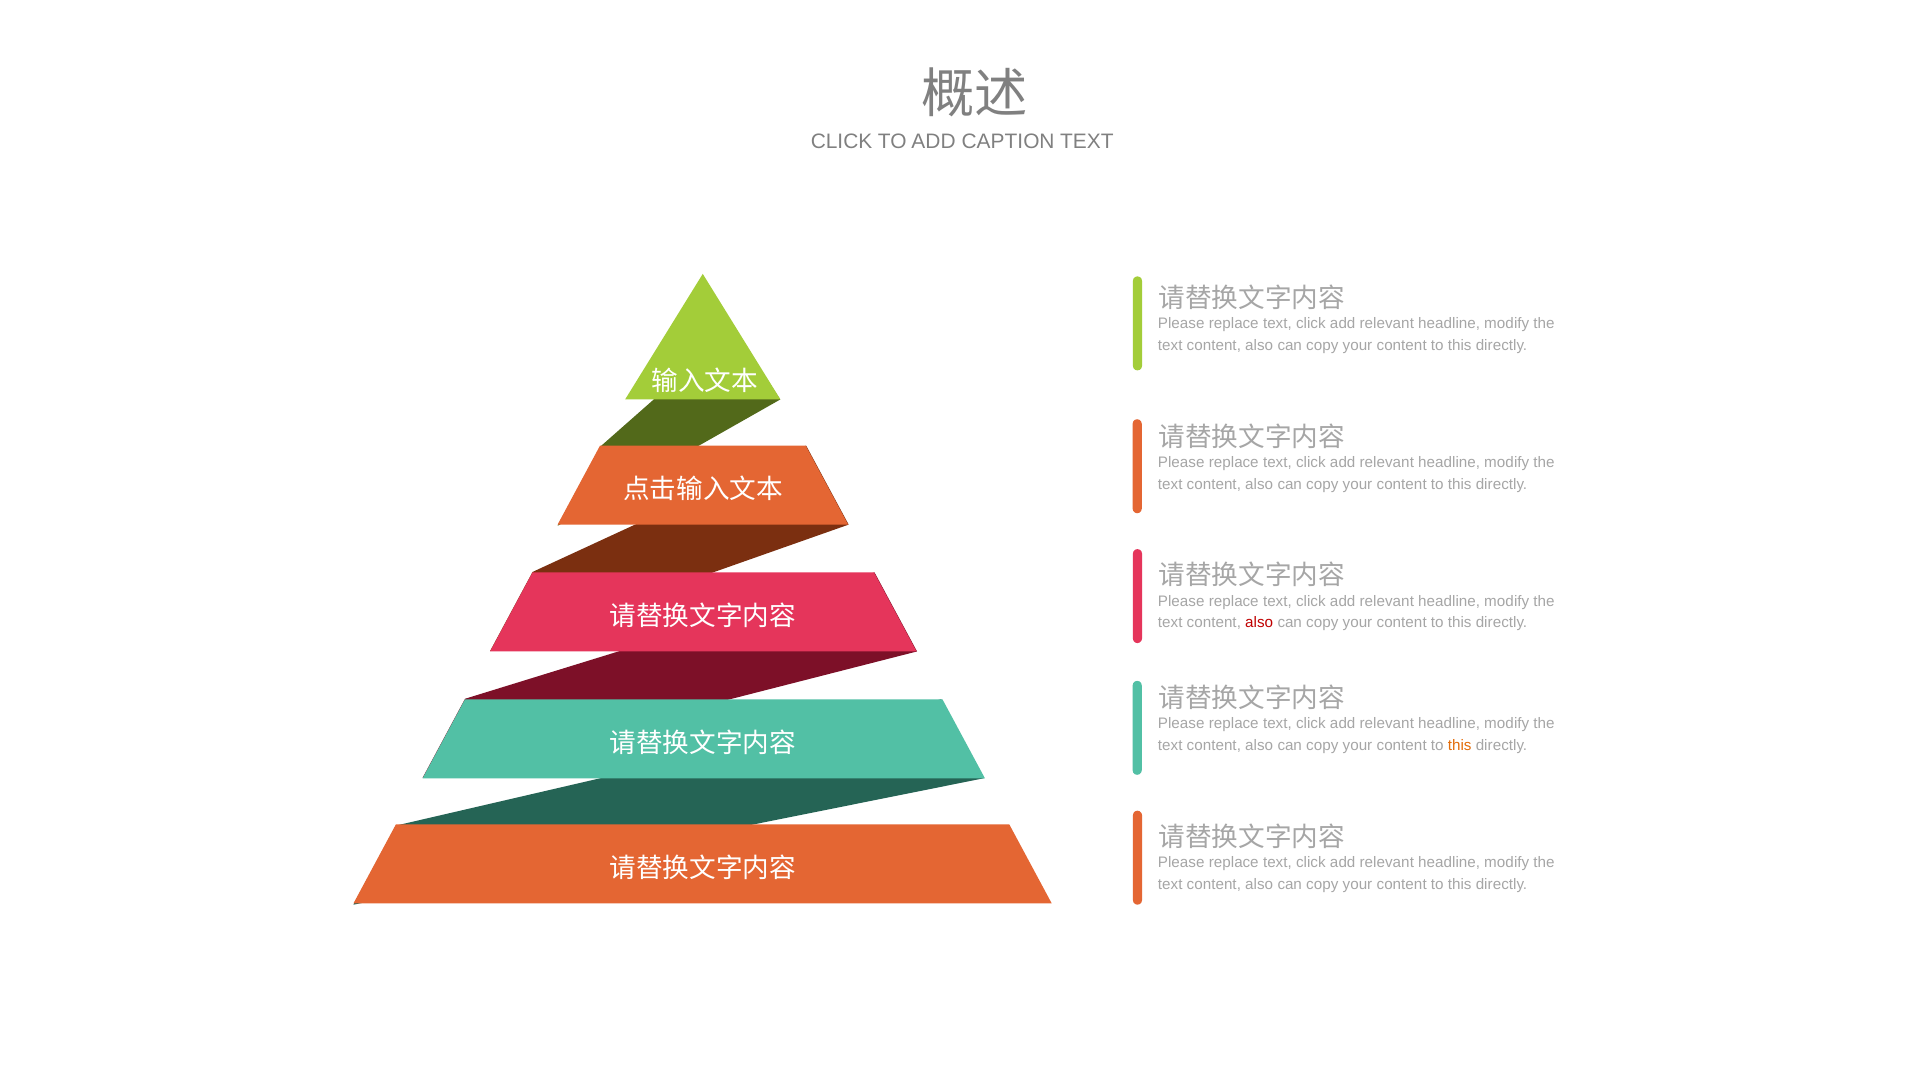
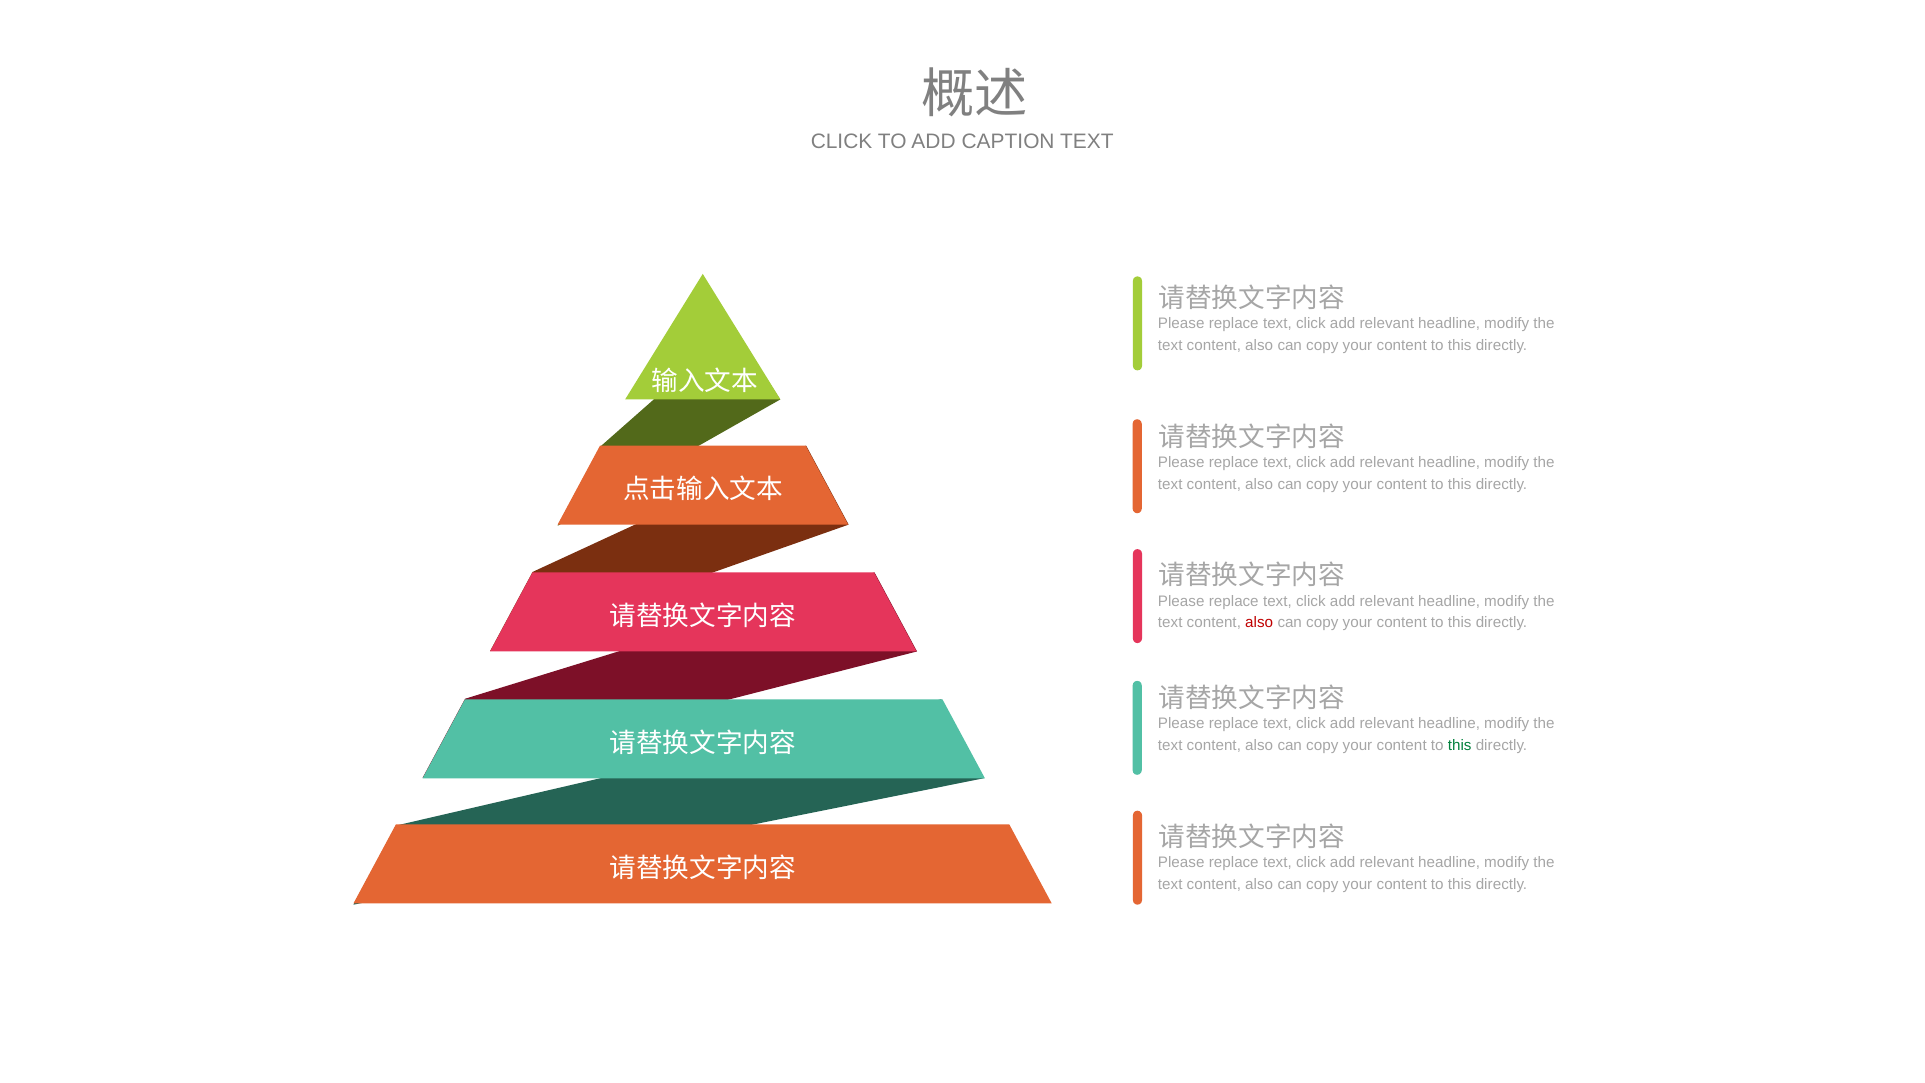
this colour: orange -> green (1460, 745)
